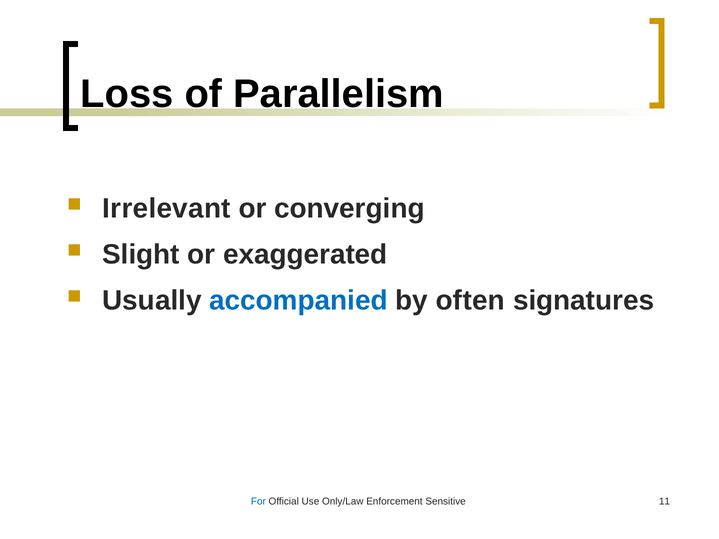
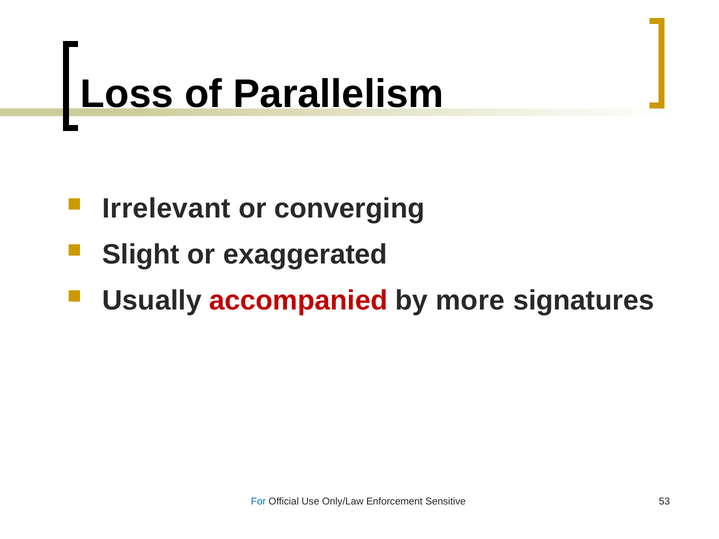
accompanied colour: blue -> red (298, 301)
often: often -> more (470, 301)
11: 11 -> 53 (664, 502)
